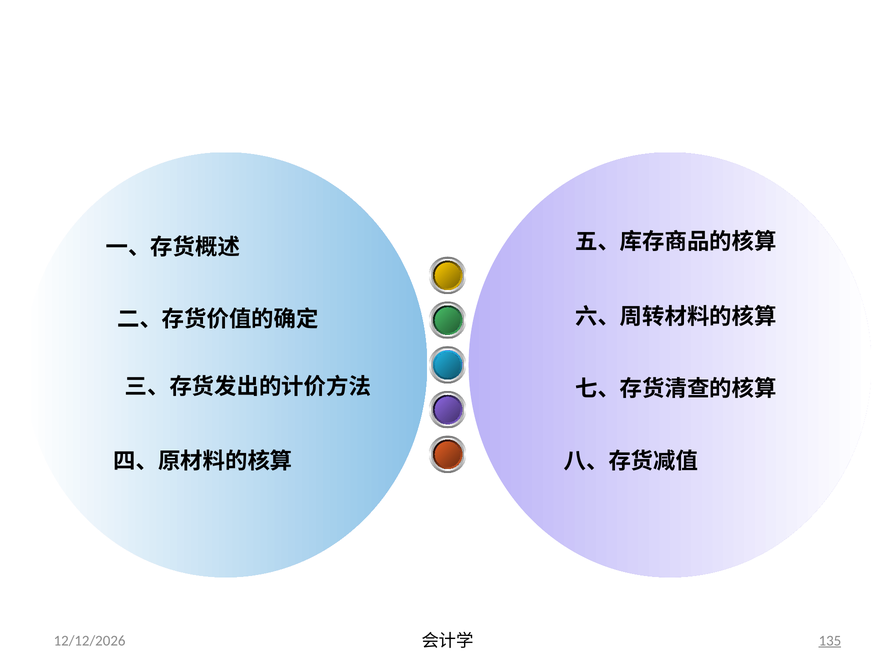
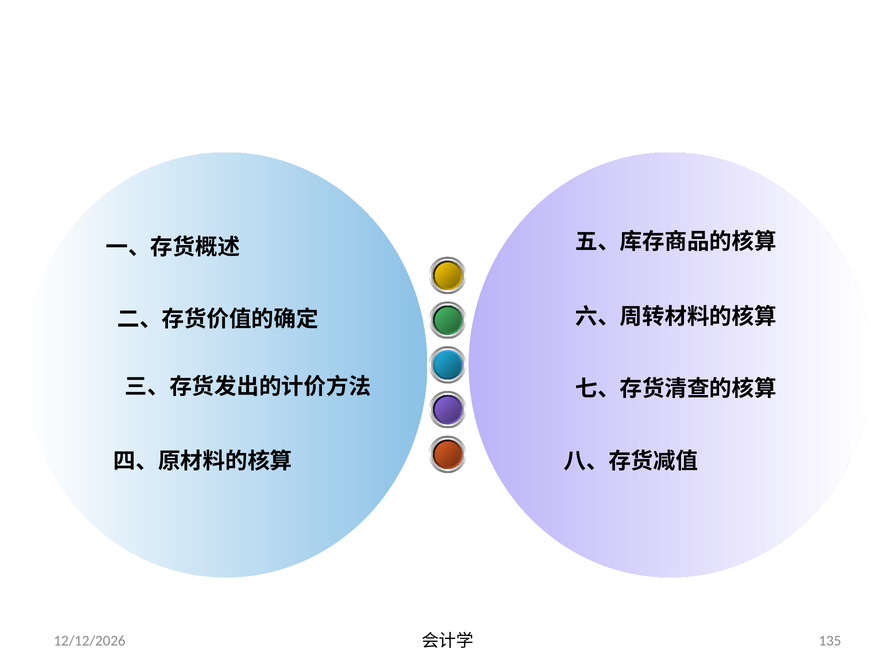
135 underline: present -> none (830, 641)
